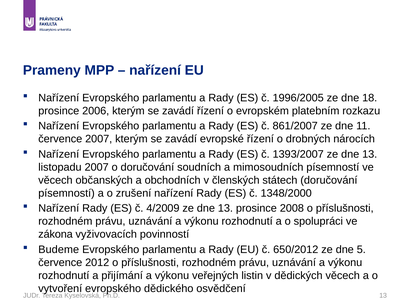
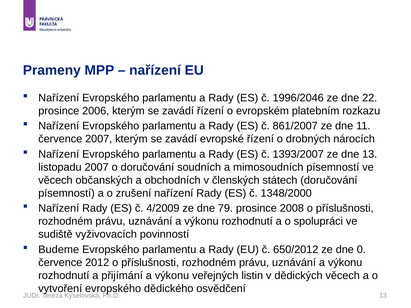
1996/2005: 1996/2005 -> 1996/2046 (298, 98)
18: 18 -> 22 (370, 98)
4/2009 ze dne 13: 13 -> 79 (225, 209)
zákona: zákona -> sudiště (55, 235)
5: 5 -> 0 (361, 250)
